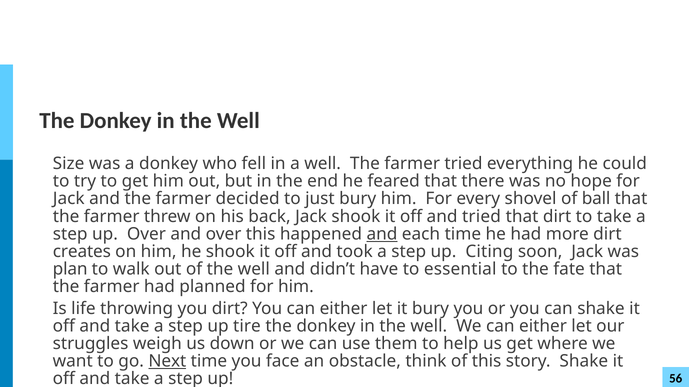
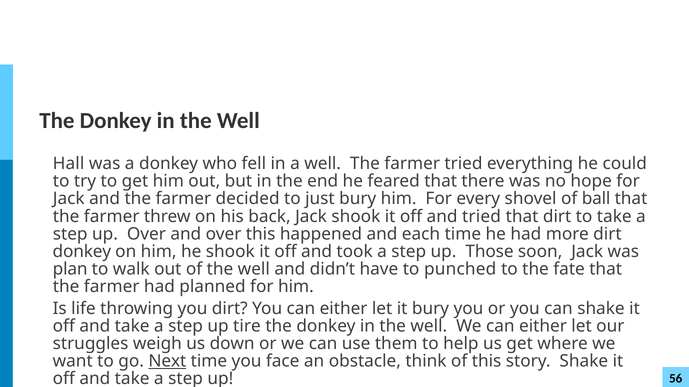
Size: Size -> Hall (69, 164)
and underline: present -> none (382, 234)
creates: creates -> donkey (82, 252)
Citing: Citing -> Those (490, 252)
essential: essential -> punched (460, 269)
